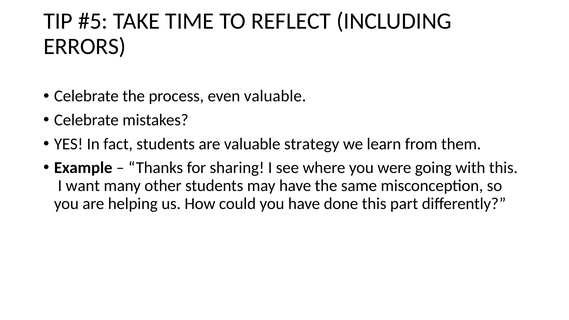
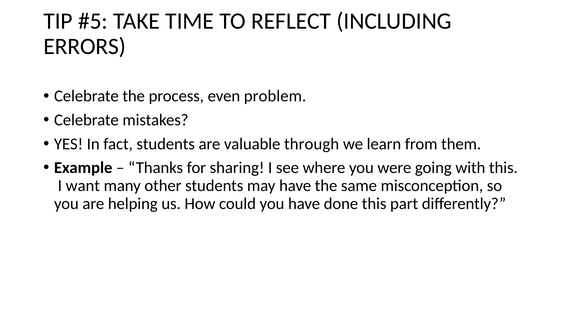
even valuable: valuable -> problem (275, 96)
strategy: strategy -> through (312, 144)
